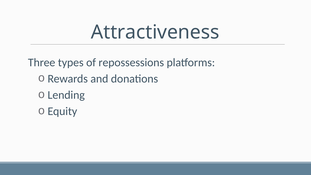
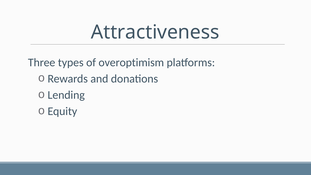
repossessions: repossessions -> overoptimism (131, 62)
